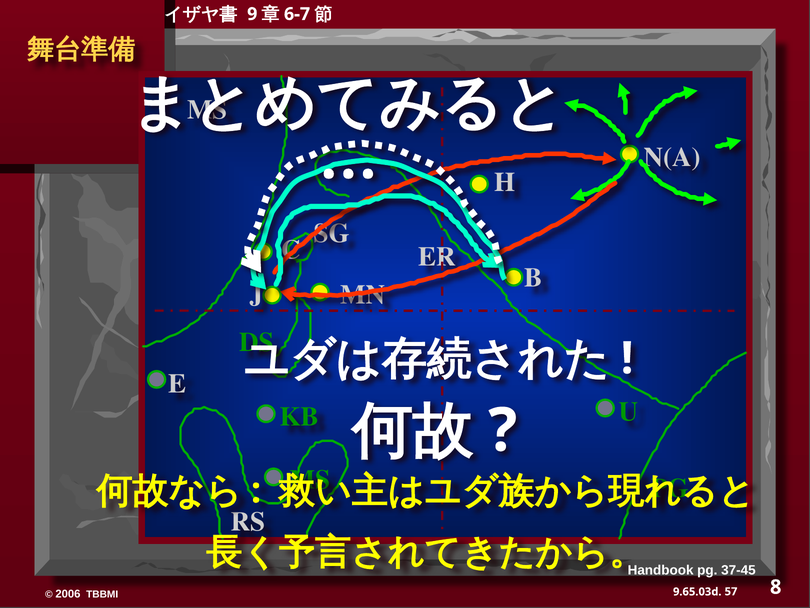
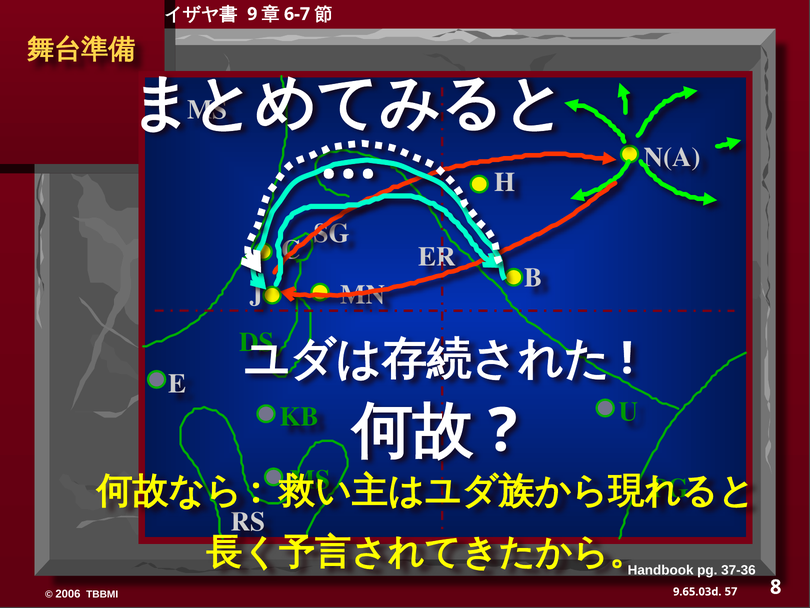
37-45: 37-45 -> 37-36 (738, 570)
